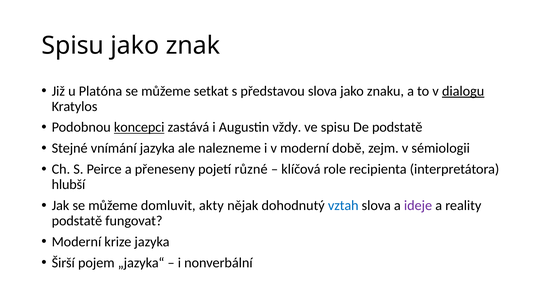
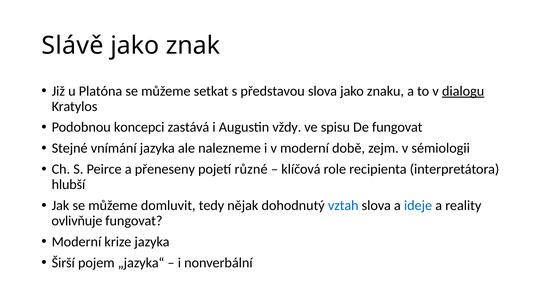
Spisu: Spisu -> Slávě (73, 46)
koncepci underline: present -> none (139, 127)
De podstatě: podstatě -> fungovat (397, 127)
akty: akty -> tedy (211, 205)
ideje colour: purple -> blue (418, 205)
podstatě: podstatě -> ovlivňuje (77, 221)
